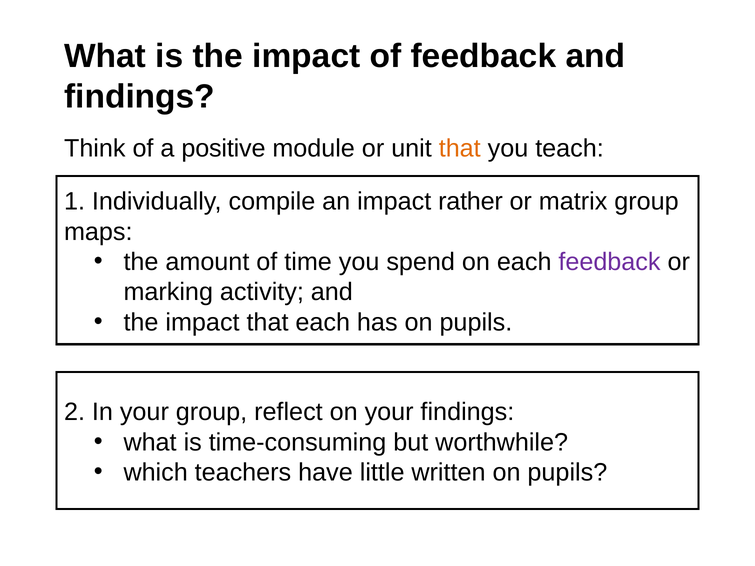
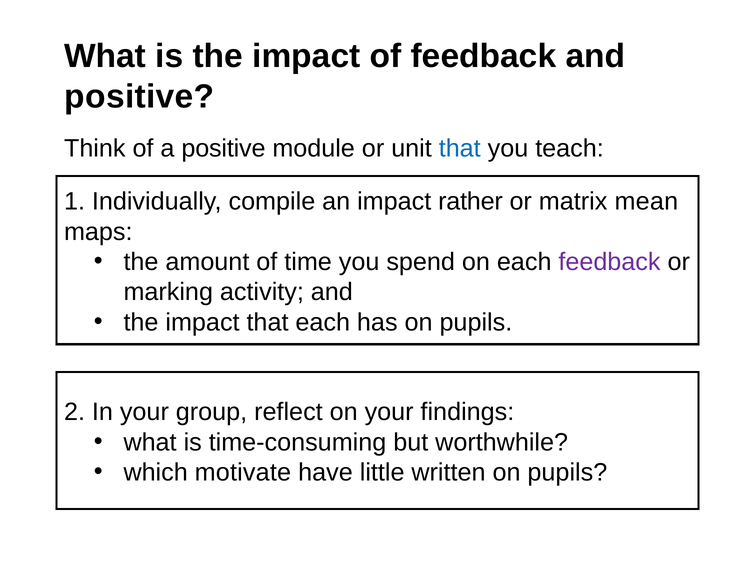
findings: findings -> positive (139, 97)
that colour: orange -> blue (460, 148)
matrix group: group -> mean (646, 202)
teachers: teachers -> motivate (243, 473)
